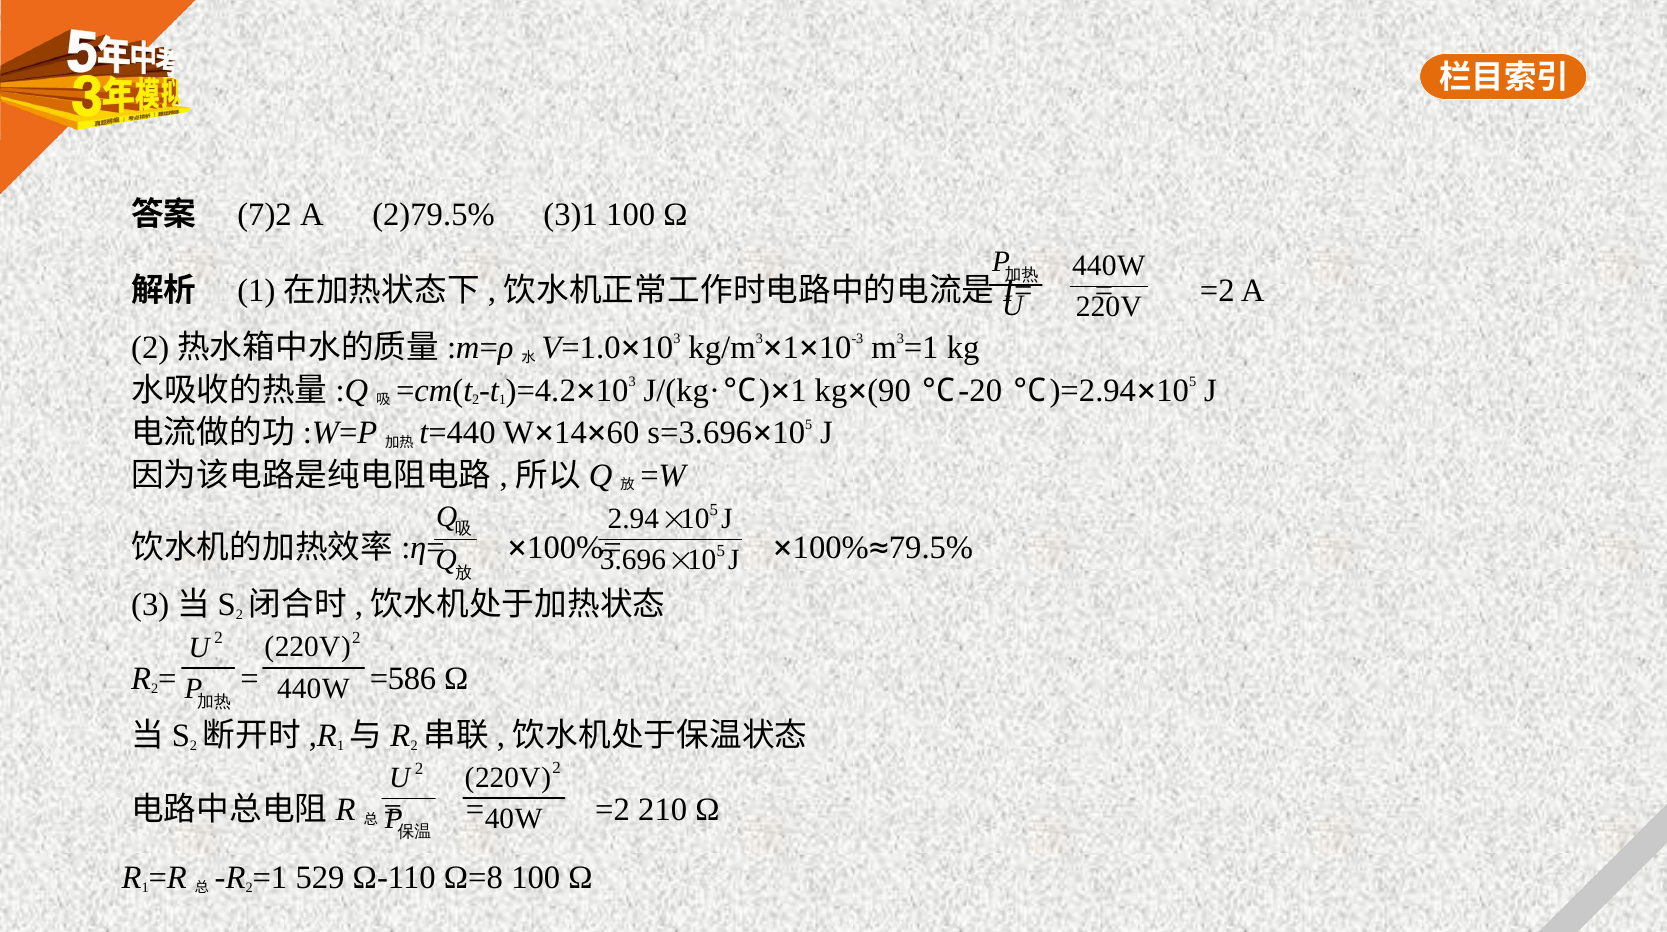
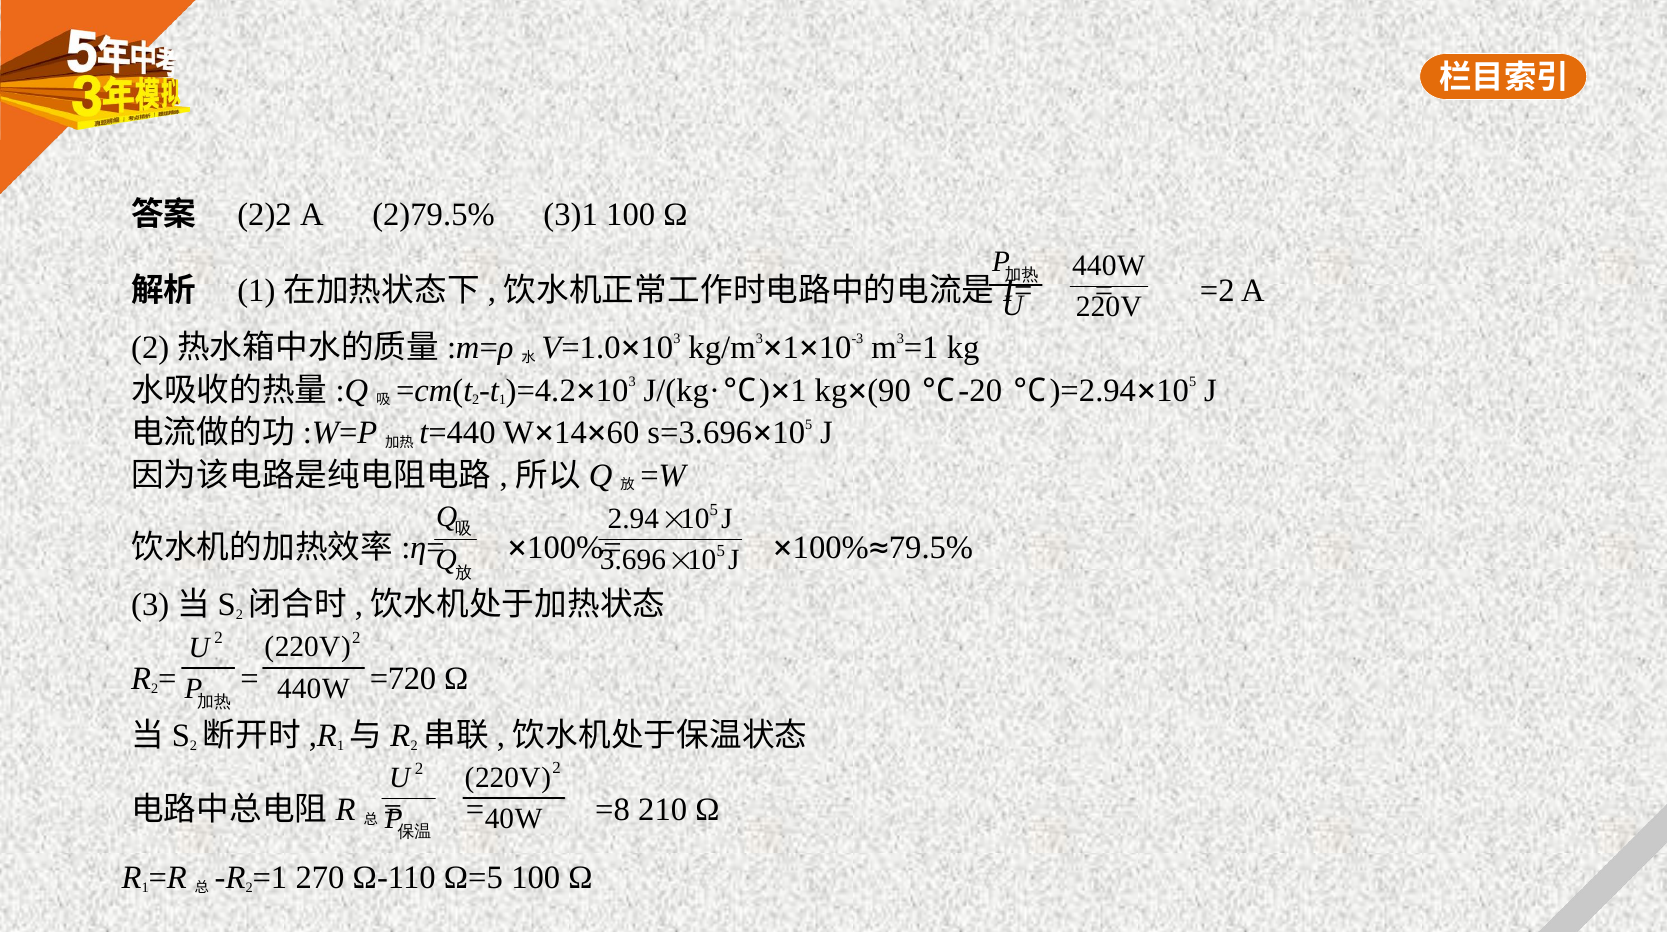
7)2: 7)2 -> 2)2 (265, 214)
=586: =586 -> =720 (403, 679)
=2: =2 -> =8 (613, 810)
529: 529 -> 270 (320, 878)
Ω=8: Ω=8 -> Ω=5 (473, 878)
